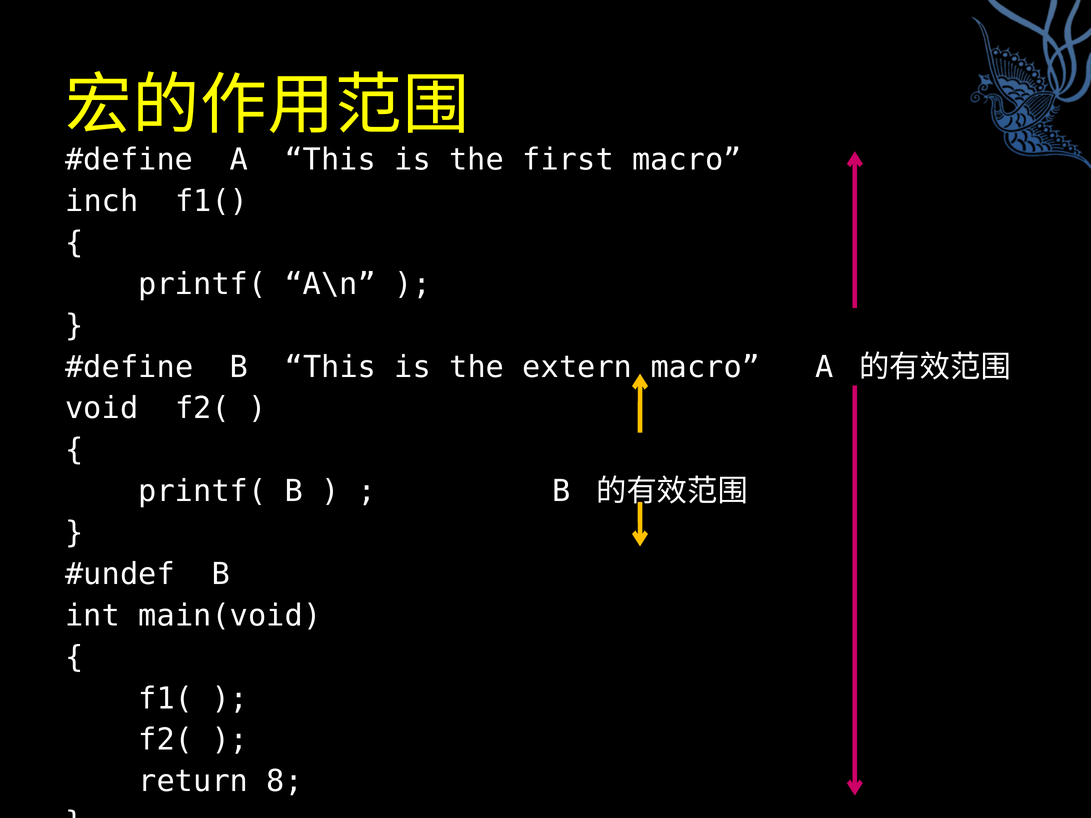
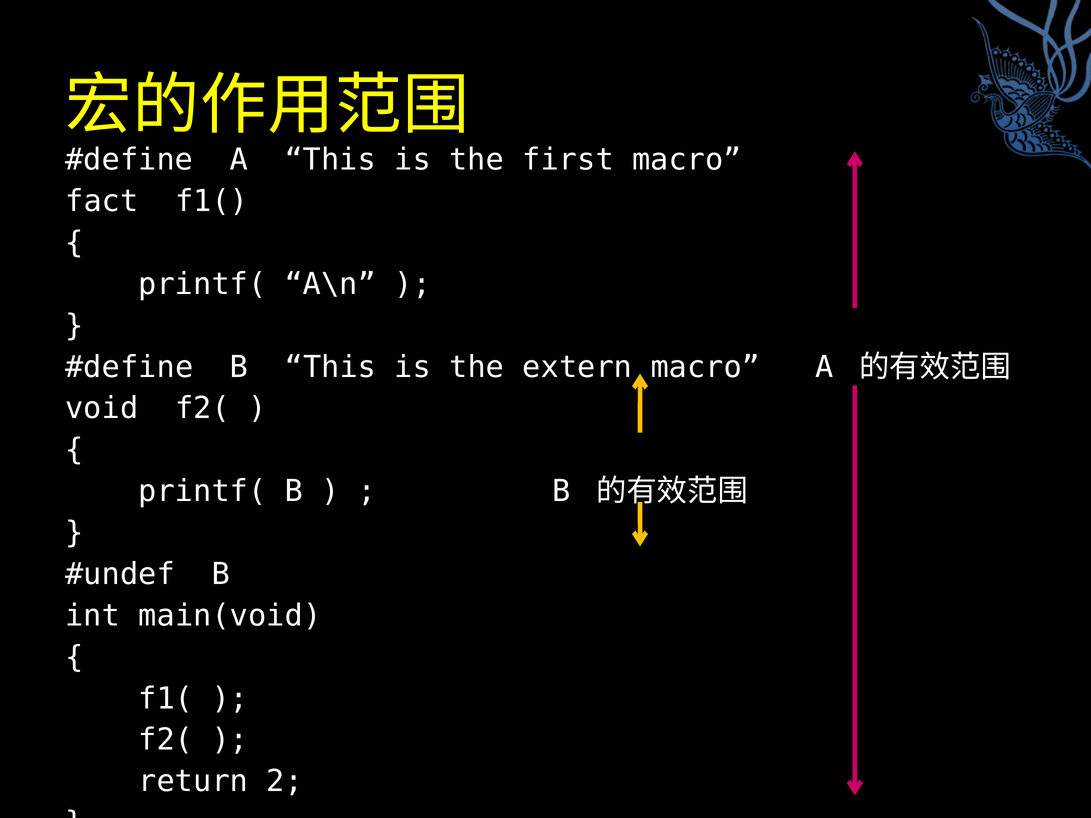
inch: inch -> fact (102, 201)
8: 8 -> 2 (285, 782)
